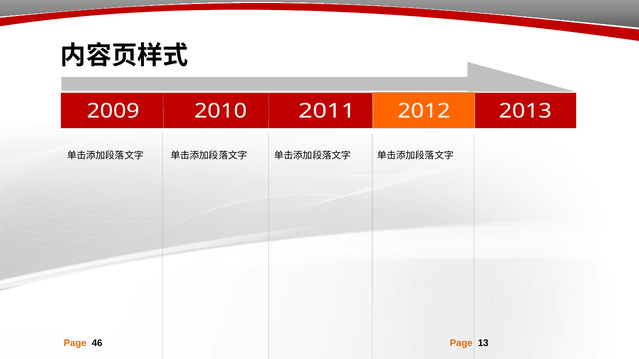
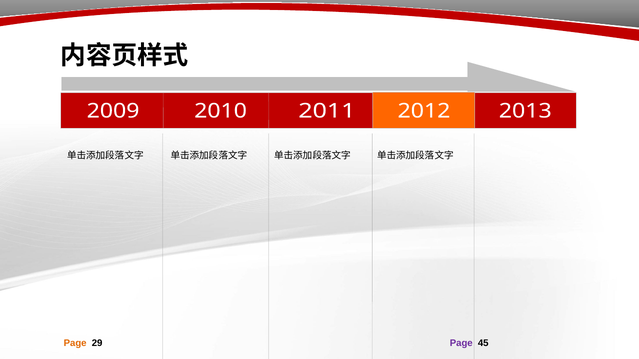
46: 46 -> 29 (97, 343)
Page colour: orange -> purple (461, 343)
13: 13 -> 45 (483, 343)
